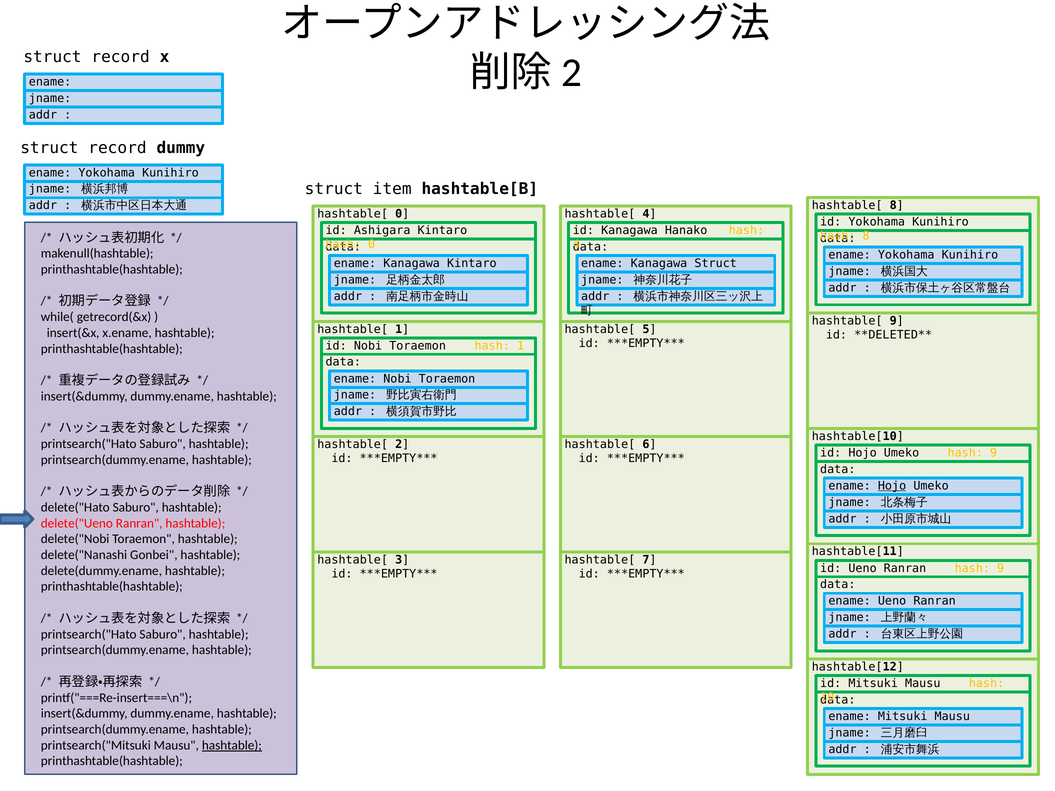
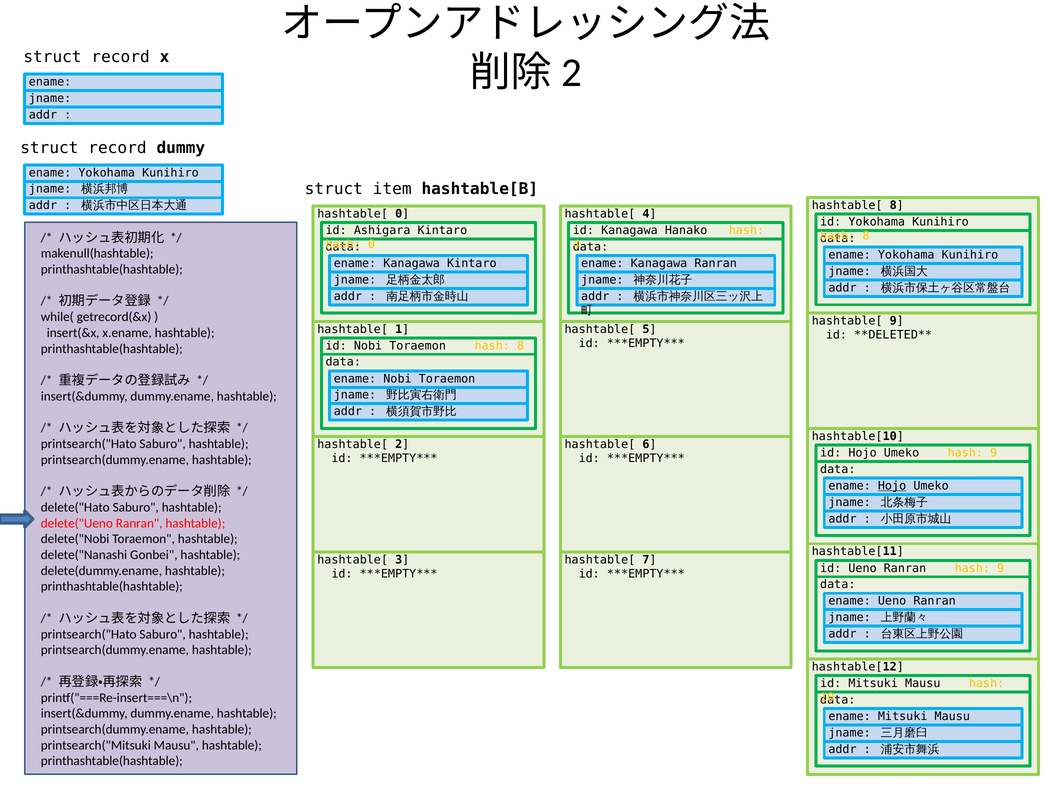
Kanagawa Struct: Struct -> Ranran (716, 263)
1: 1 -> 8 (521, 346)
hashtable underline: present -> none (232, 745)
